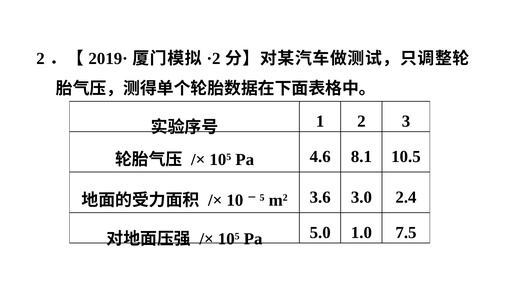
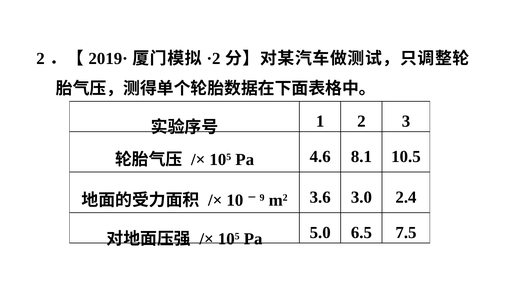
5: 5 -> 9 (262, 198)
1.0: 1.0 -> 6.5 (361, 233)
